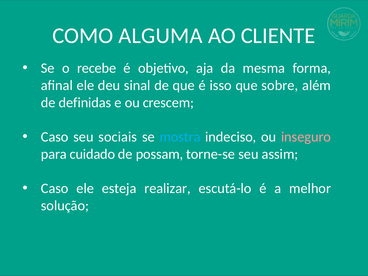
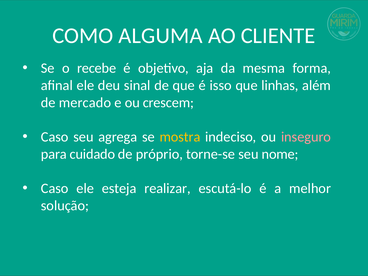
sobre: sobre -> linhas (280, 85)
definidas: definidas -> mercado (85, 103)
sociais: sociais -> agrega (118, 137)
mostra colour: light blue -> yellow (180, 137)
possam: possam -> próprio (159, 154)
assim: assim -> nome (280, 154)
